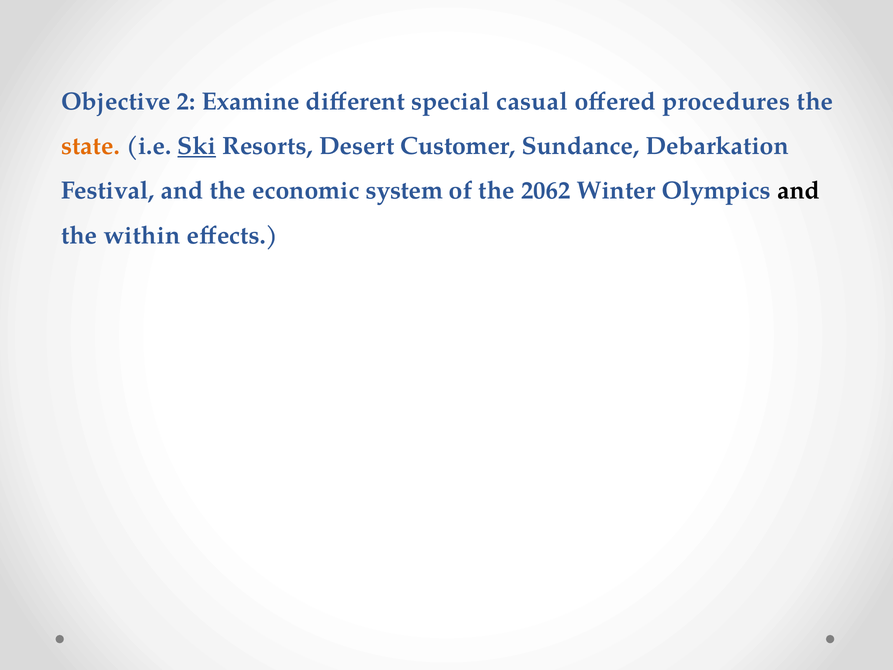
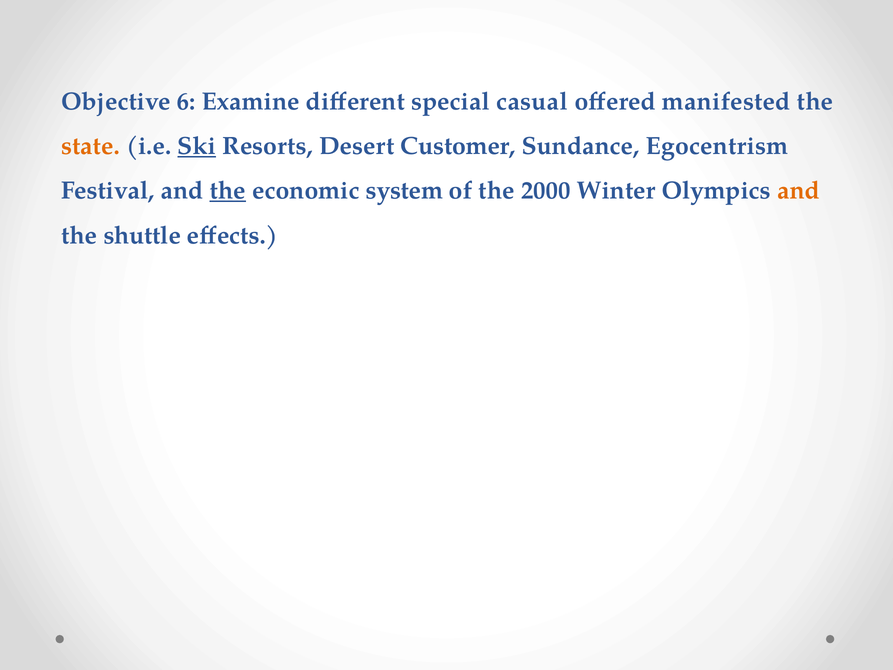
2: 2 -> 6 (186, 101)
procedures: procedures -> manifested (726, 101)
Debarkation: Debarkation -> Egocentrism (717, 146)
the underline: none -> present (228, 191)
2062: 2062 -> 2000 (546, 191)
and colour: black -> orange (799, 191)
within: within -> shuttle (142, 235)
